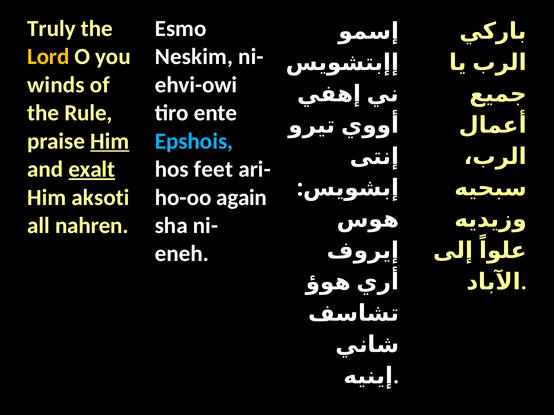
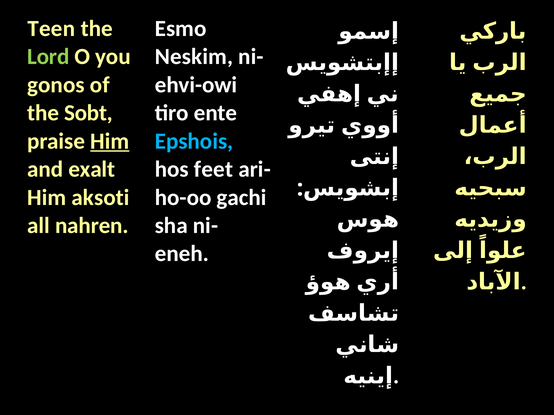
Truly: Truly -> Teen (51, 29)
Lord colour: yellow -> light green (48, 57)
winds: winds -> gonos (56, 85)
Rule: Rule -> Sobt (88, 113)
exalt underline: present -> none (92, 169)
again: again -> gachi (242, 198)
